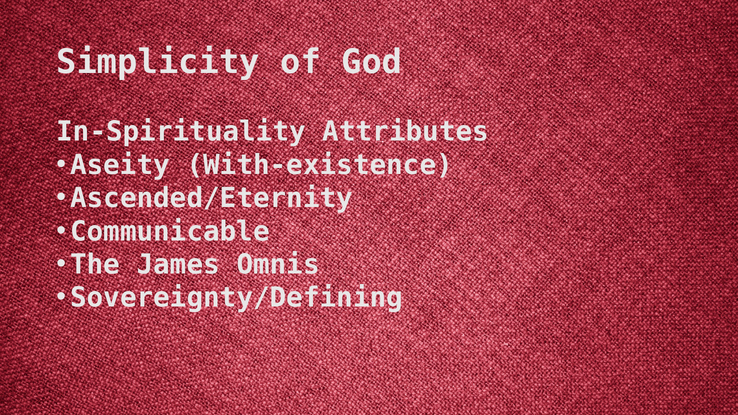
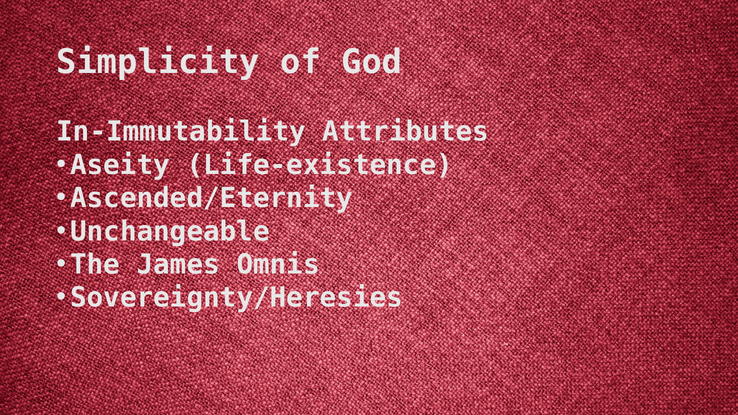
In-Spirituality: In-Spirituality -> In-Immutability (181, 132)
With-existence: With-existence -> Life-existence (320, 165)
Communicable: Communicable -> Unchangeable (170, 231)
Sovereignty/Defining: Sovereignty/Defining -> Sovereignty/Heresies (237, 298)
